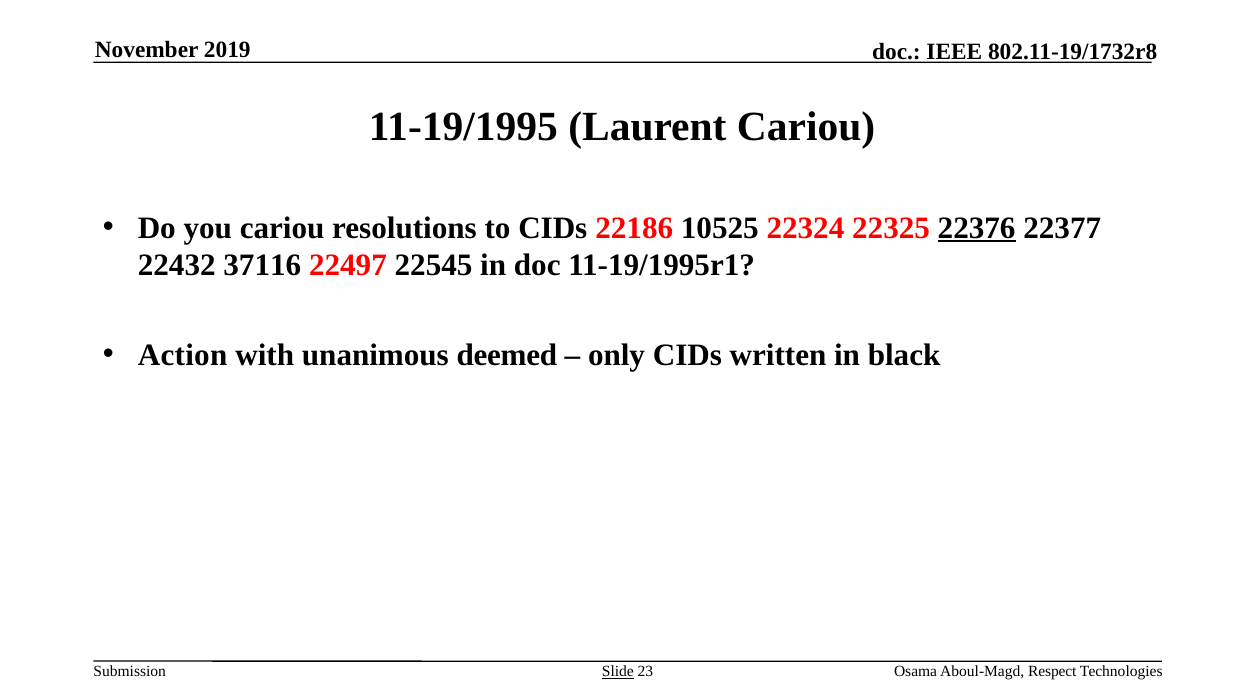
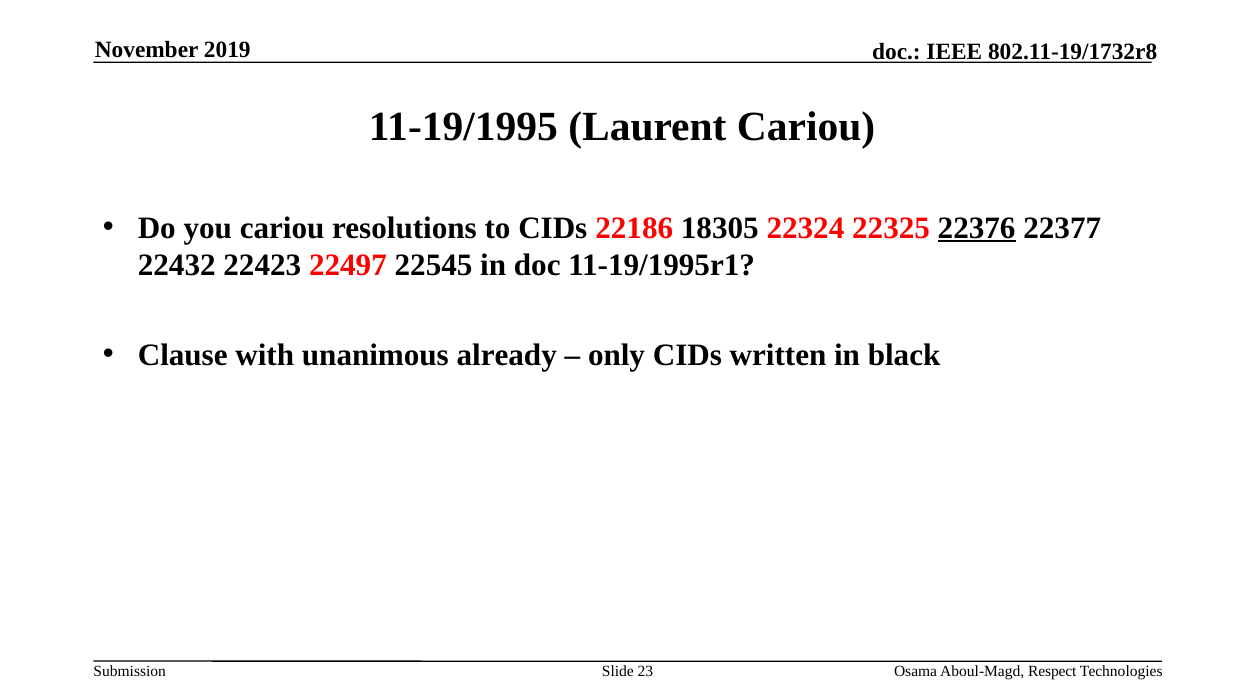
10525: 10525 -> 18305 (720, 228)
37116: 37116 -> 22423 (262, 265)
Action: Action -> Clause (183, 356)
deemed: deemed -> already (507, 356)
Slide underline: present -> none (618, 672)
